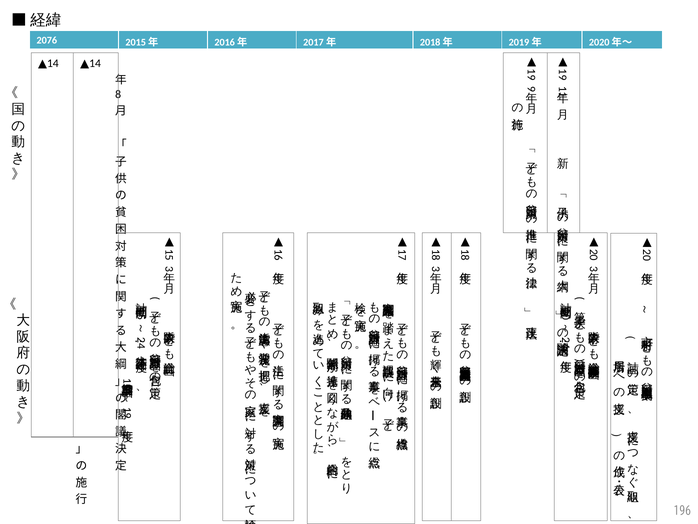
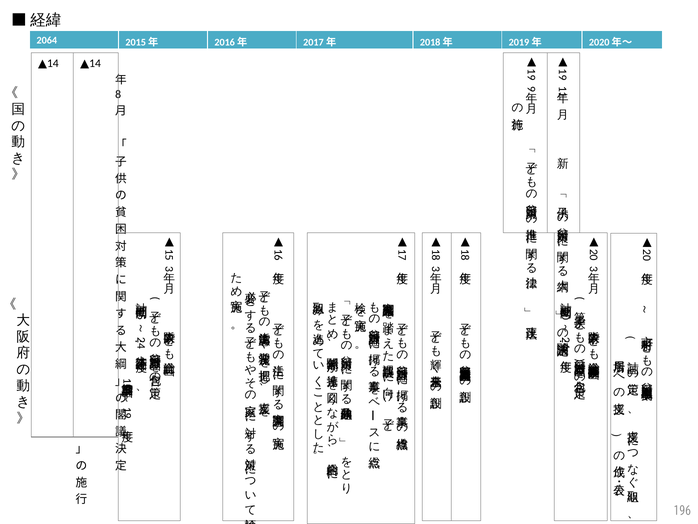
2076: 2076 -> 2064 (47, 40)
